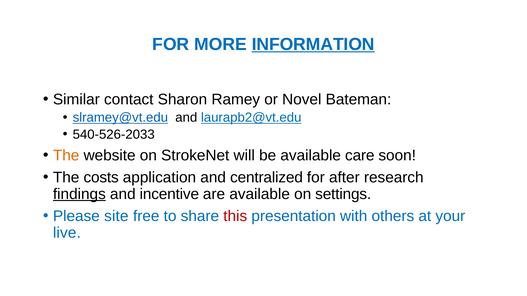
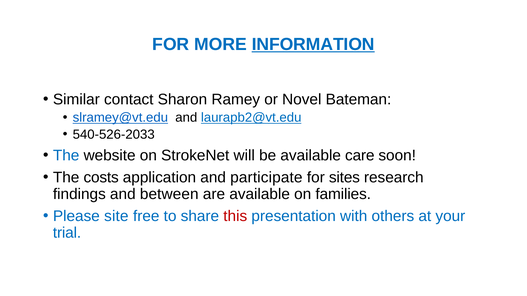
The colour: orange -> blue (66, 156)
centralized: centralized -> participate (266, 178)
after: after -> sites (344, 178)
findings underline: present -> none (79, 194)
incentive: incentive -> between (169, 194)
settings: settings -> families (343, 194)
live: live -> trial (67, 233)
